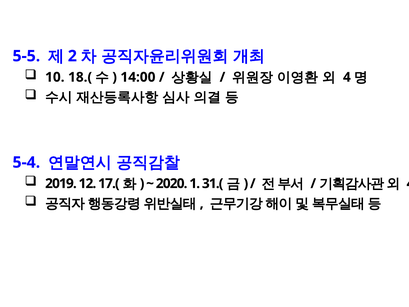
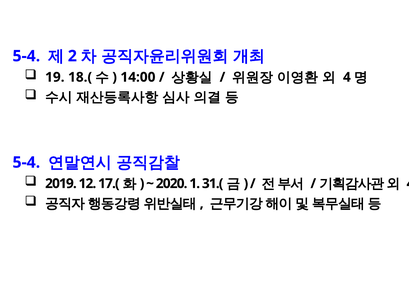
5-5: 5-5 -> 5-4 (26, 56)
10: 10 -> 19 (55, 77)
